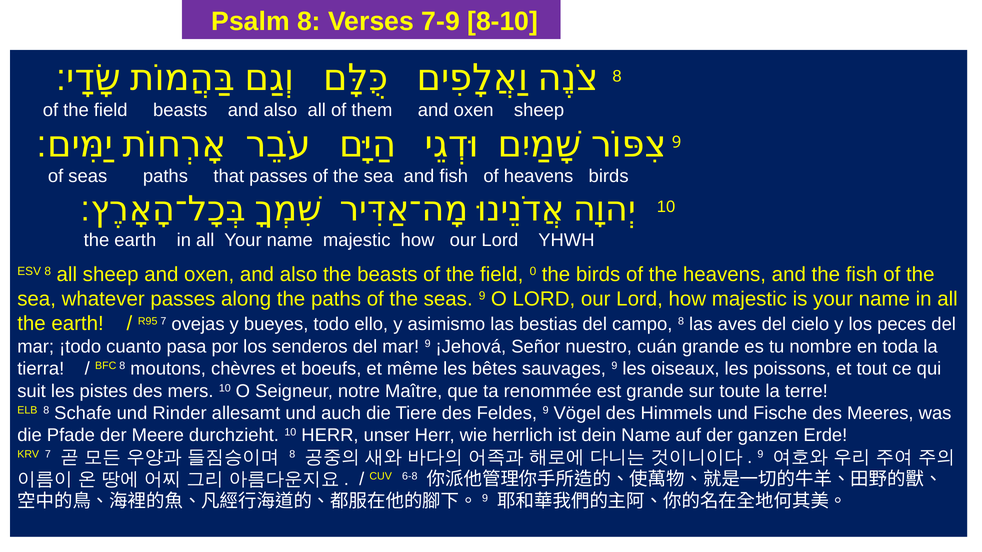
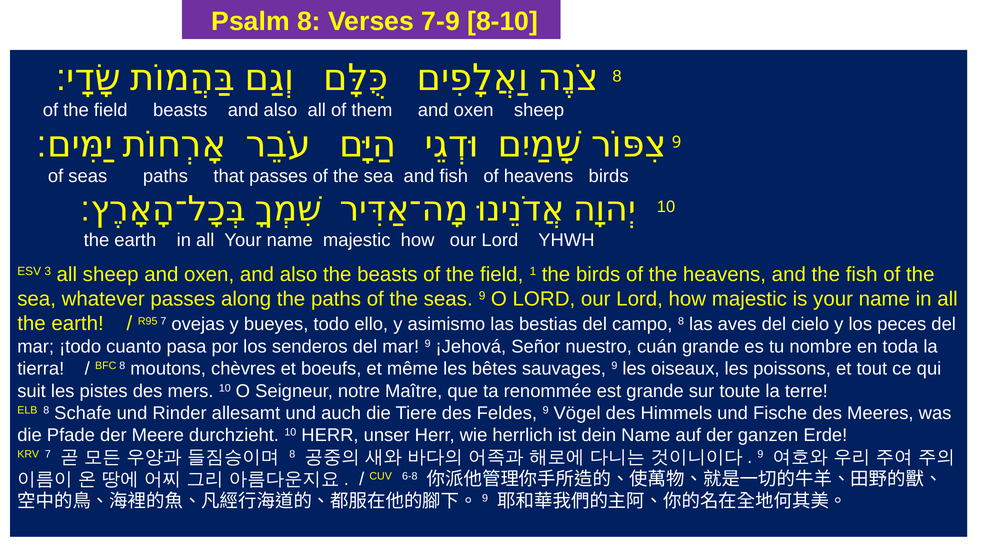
ESV 8: 8 -> 3 (48, 272)
0: 0 -> 1 (533, 272)
